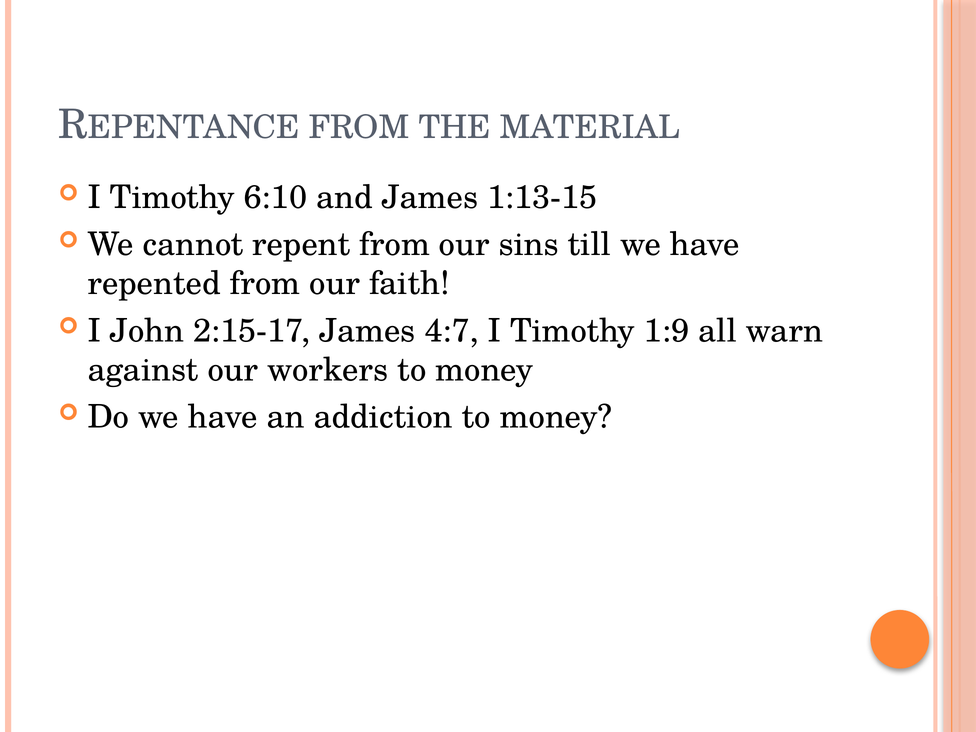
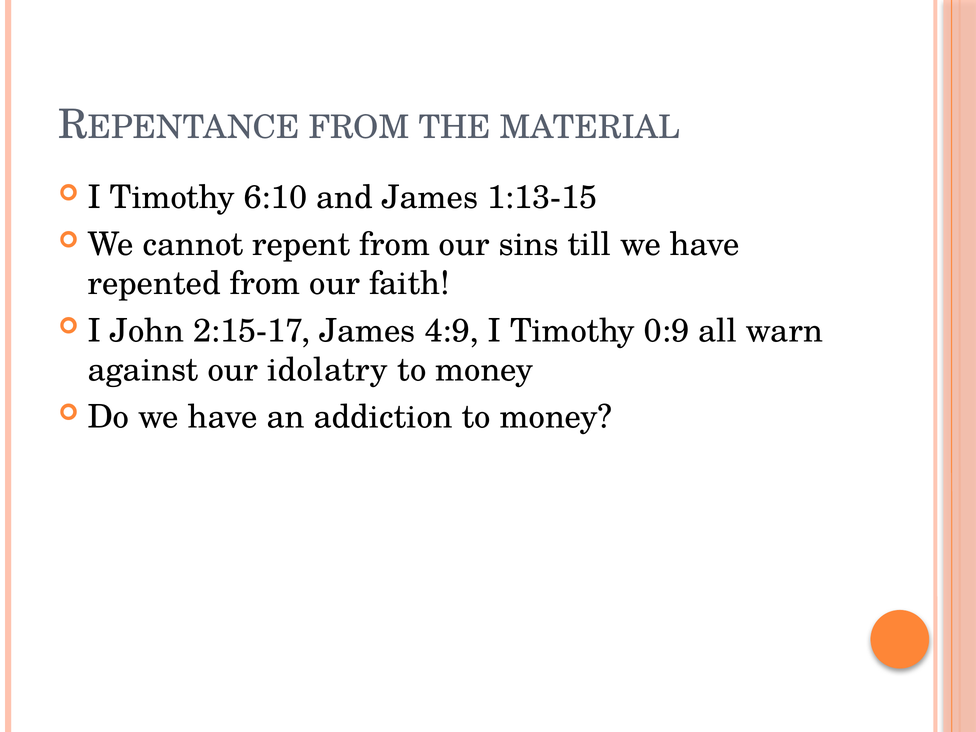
4:7: 4:7 -> 4:9 (452, 331)
1:9: 1:9 -> 0:9 (667, 331)
workers: workers -> idolatry (328, 370)
